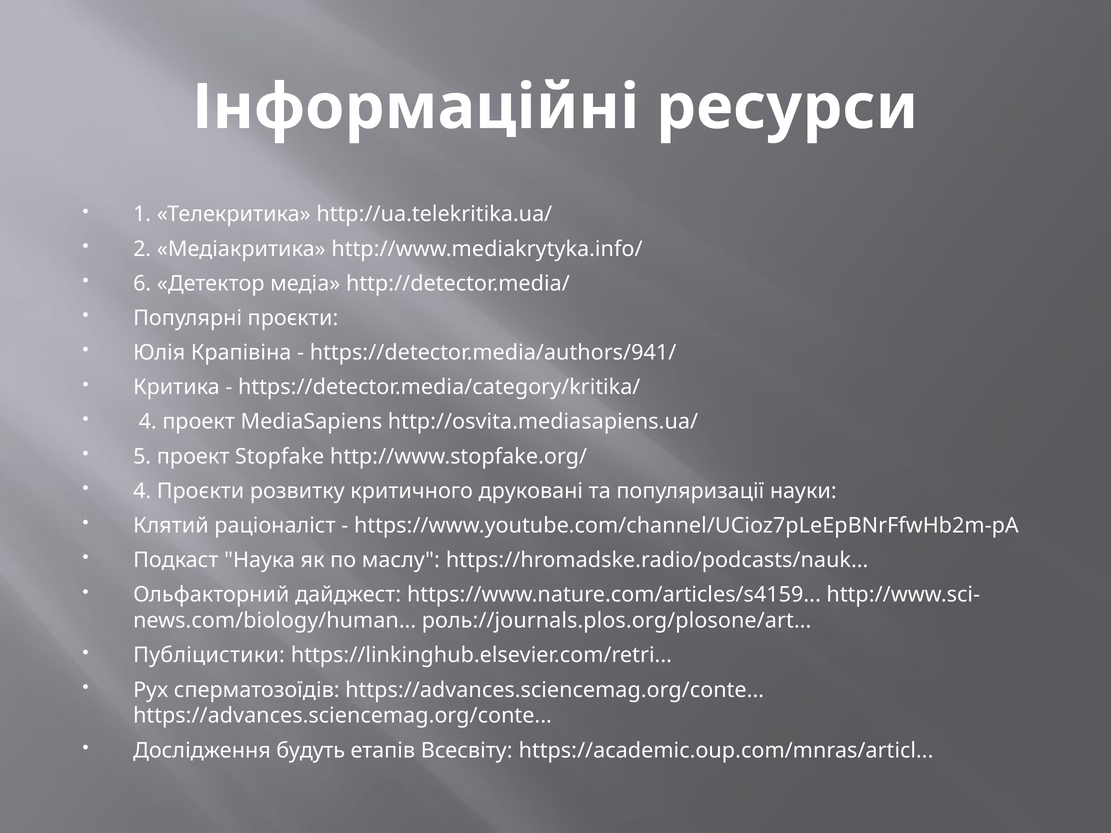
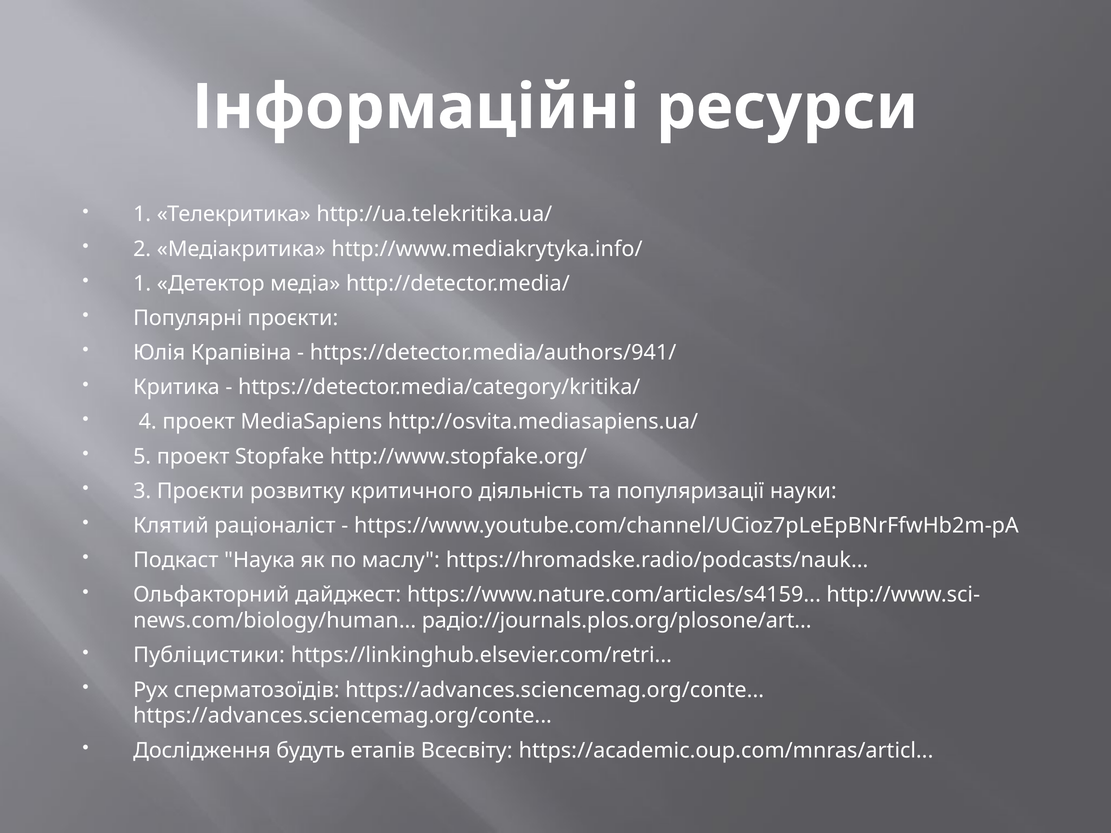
6: 6 -> 1 (142, 284)
4: 4 -> 3 (142, 491)
друковані: друковані -> діяльність (531, 491)
роль://journals.plos.org/plosone/art: роль://journals.plos.org/plosone/art -> радіо://journals.plos.org/plosone/art (617, 621)
